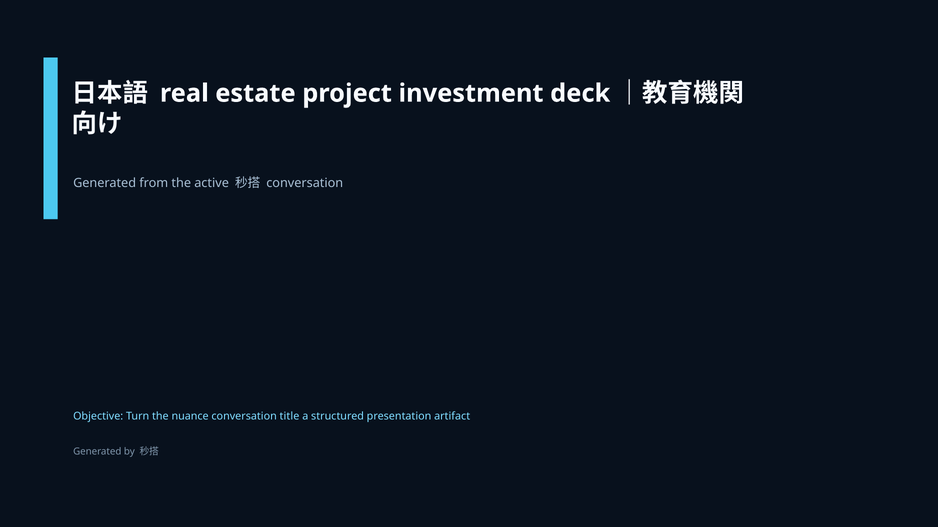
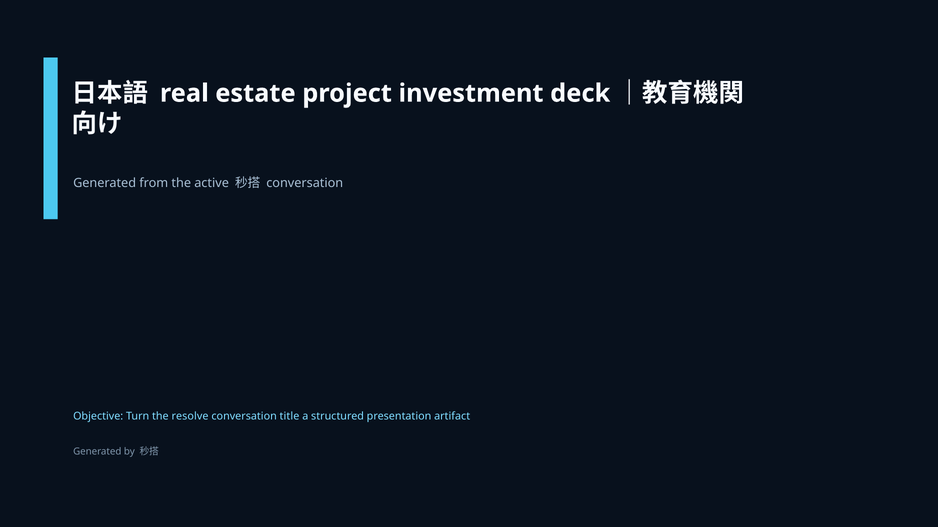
nuance: nuance -> resolve (190, 416)
